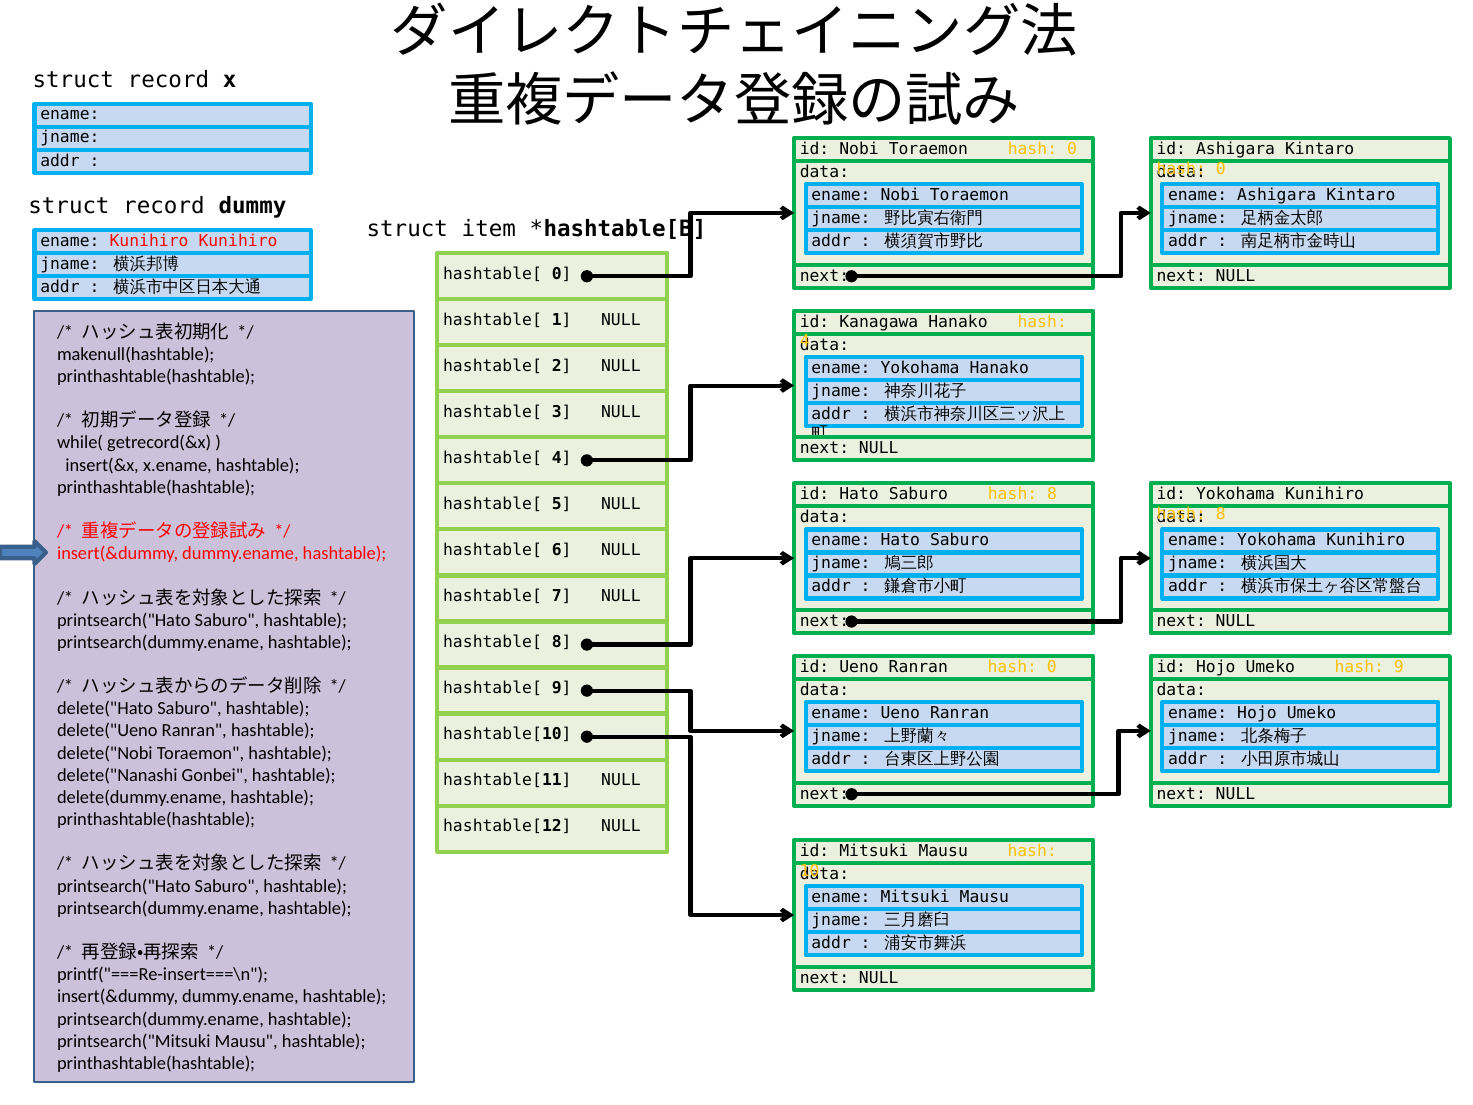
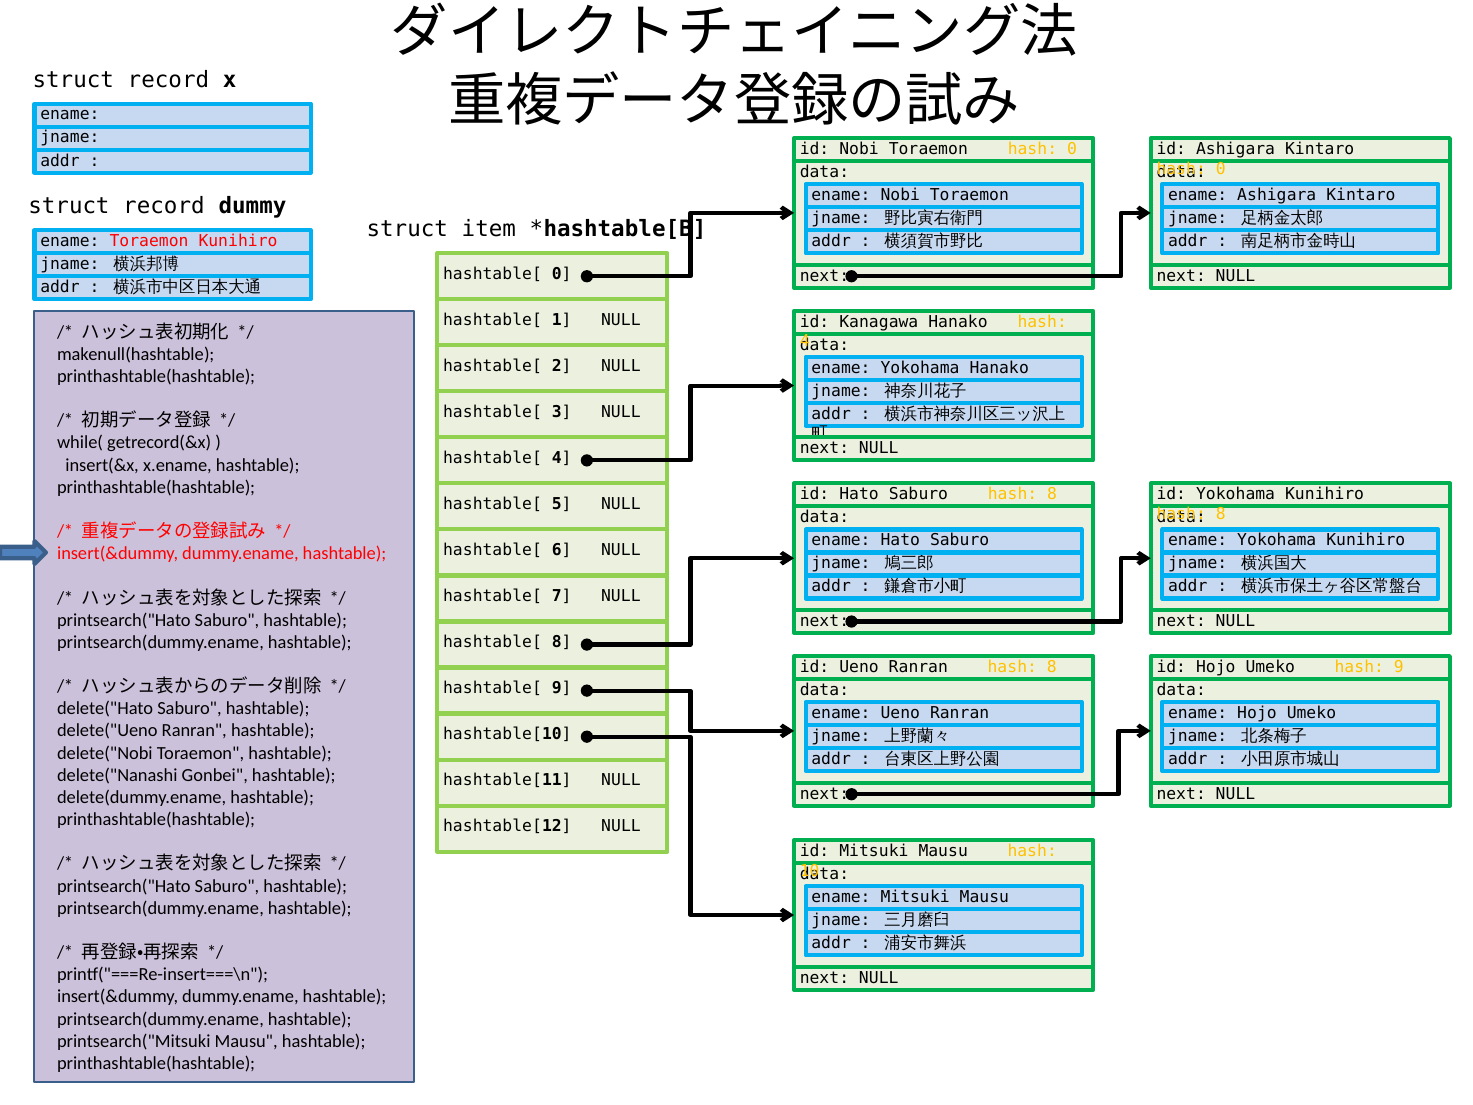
ename Kunihiro: Kunihiro -> Toraemon (149, 241)
Ranran hash 0: 0 -> 8 (1052, 667)
